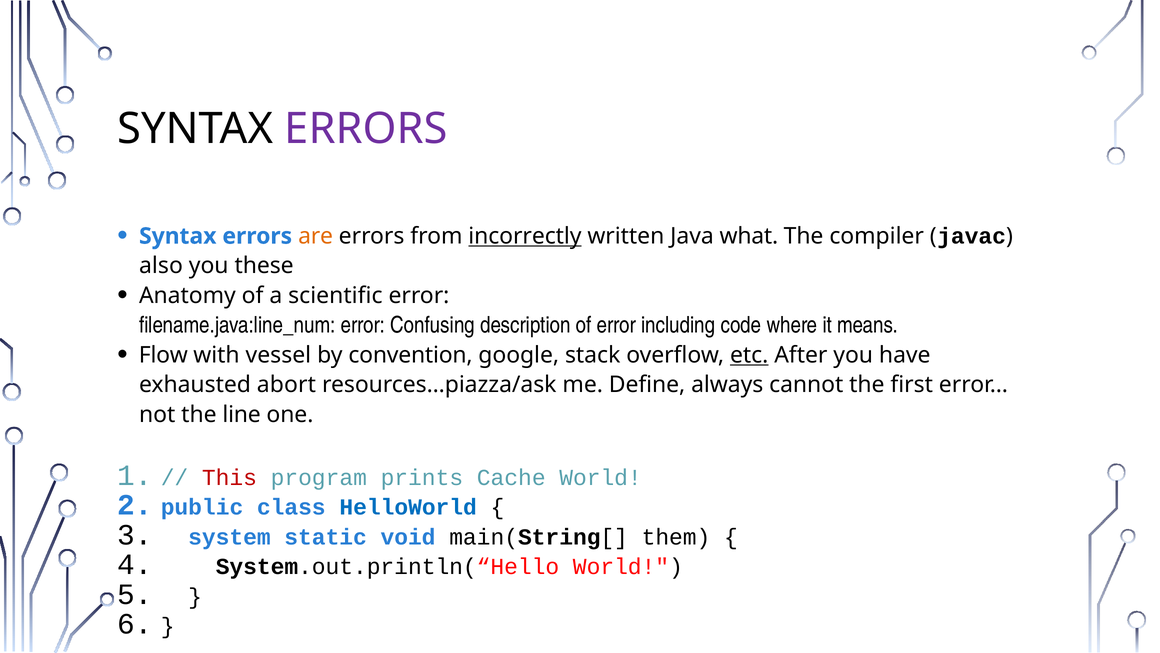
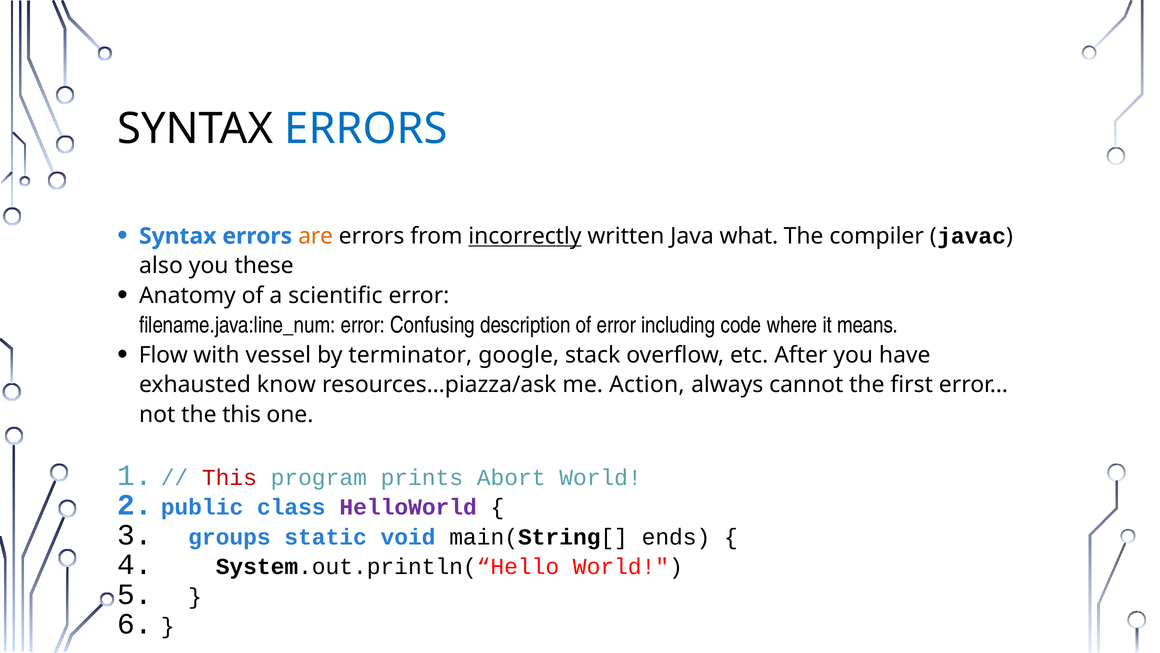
ERRORS colour: purple -> blue (366, 129)
convention: convention -> terminator (410, 355)
etc underline: present -> none (749, 355)
abort: abort -> know (286, 385)
Define: Define -> Action (647, 385)
the line: line -> this (242, 414)
Cache: Cache -> Abort (511, 477)
HelloWorld colour: blue -> purple (408, 507)
system: system -> groups (229, 537)
them: them -> ends (676, 537)
